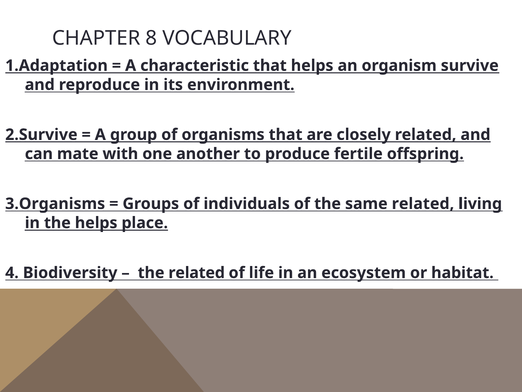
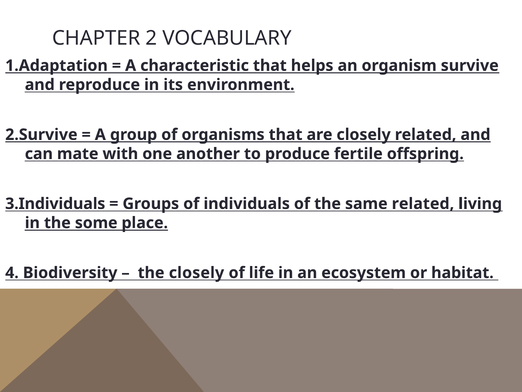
8: 8 -> 2 (151, 38)
3.Organisms: 3.Organisms -> 3.Individuals (55, 203)
the helps: helps -> some (96, 223)
the related: related -> closely (196, 272)
